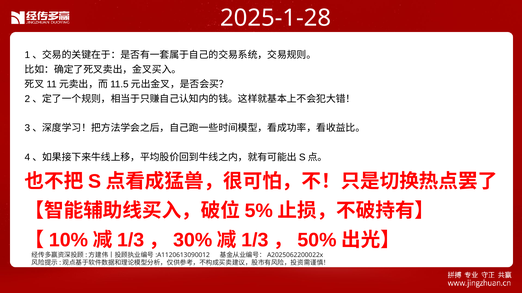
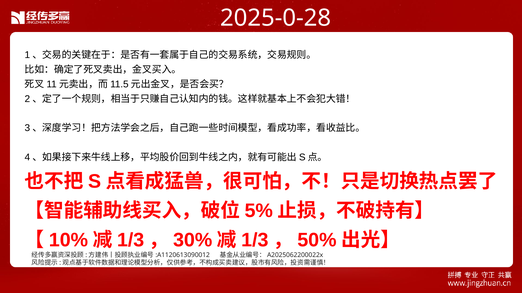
2025-1-28: 2025-1-28 -> 2025-0-28 (276, 18)
